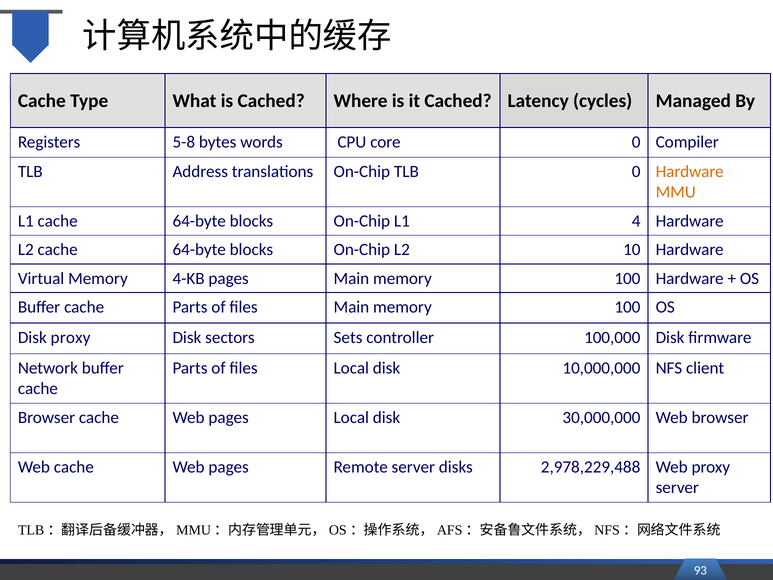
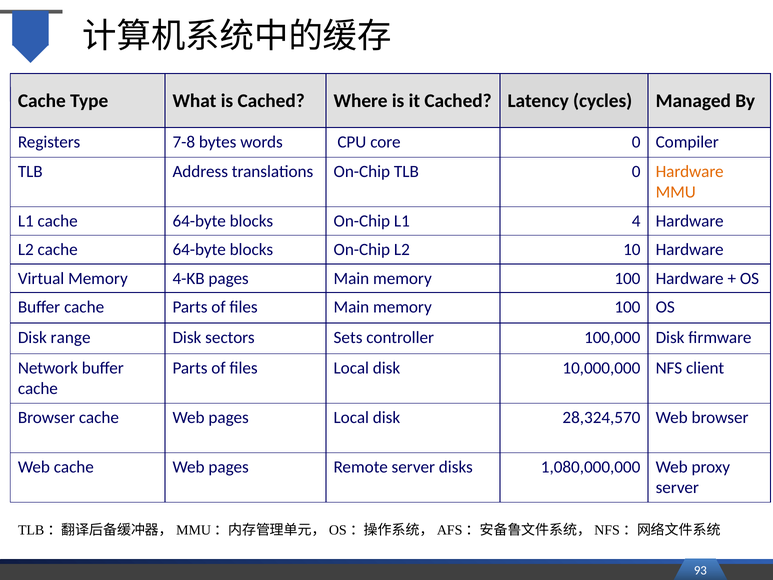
5-8: 5-8 -> 7-8 (184, 142)
Disk proxy: proxy -> range (71, 337)
30,000,000: 30,000,000 -> 28,324,570 (601, 418)
2,978,229,488: 2,978,229,488 -> 1,080,000,000 (591, 467)
